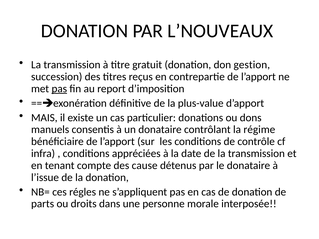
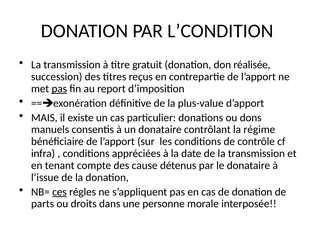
L’NOUVEAUX: L’NOUVEAUX -> L’CONDITION (220, 31)
gestion: gestion -> réalisée (252, 65)
ces underline: none -> present (60, 192)
